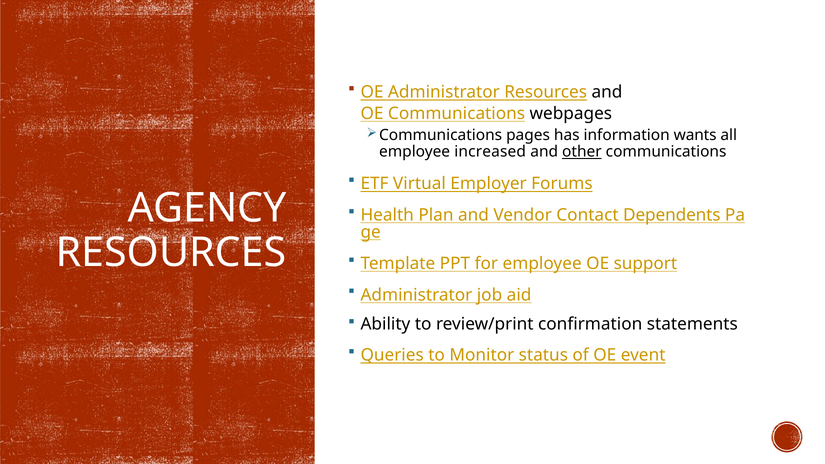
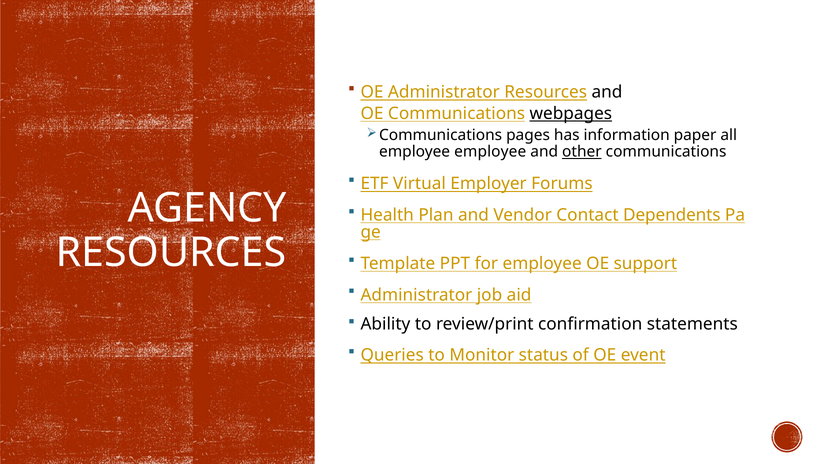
webpages underline: none -> present (571, 113)
wants: wants -> paper (695, 135)
employee increased: increased -> employee (490, 152)
